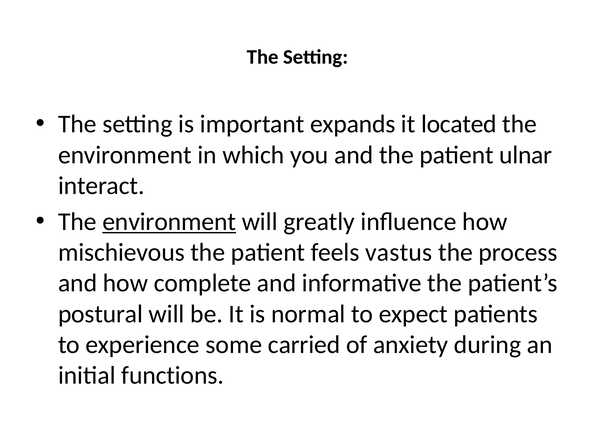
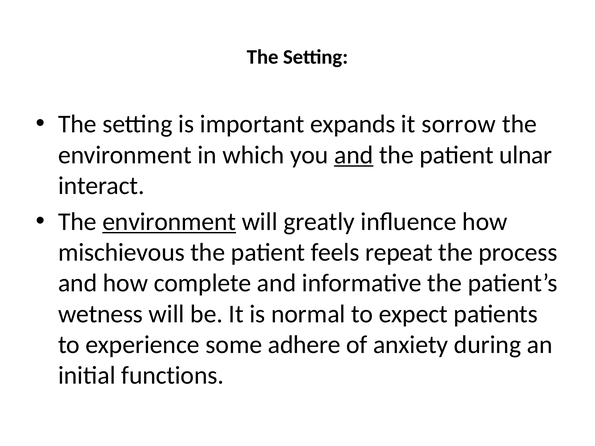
located: located -> sorrow (459, 124)
and underline: none -> present (354, 155)
vastus: vastus -> repeat (399, 253)
postural: postural -> wetness (100, 314)
carried: carried -> adhere (304, 345)
